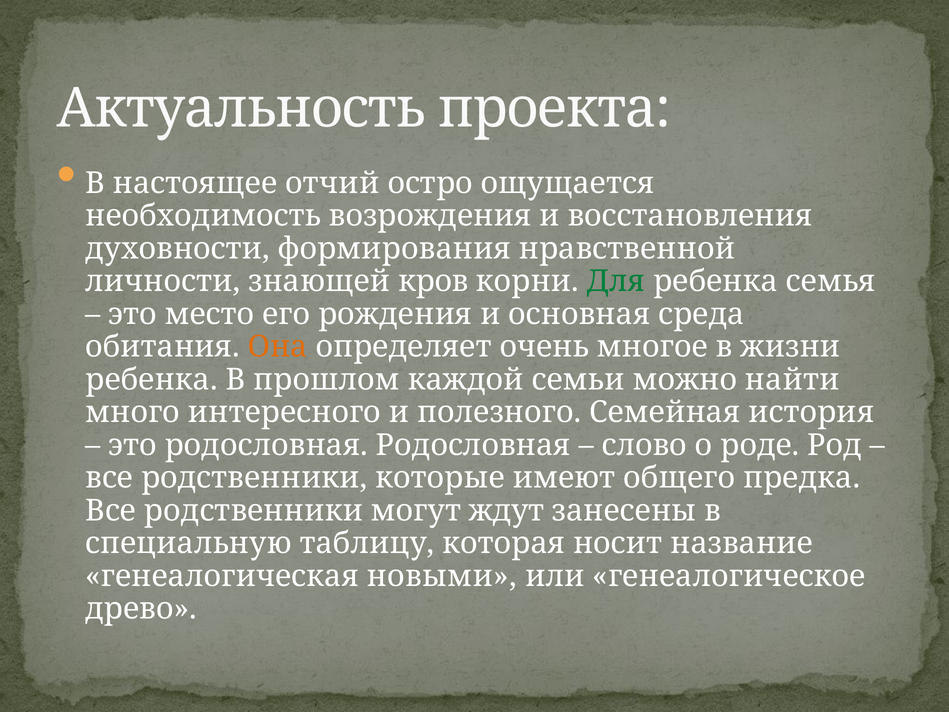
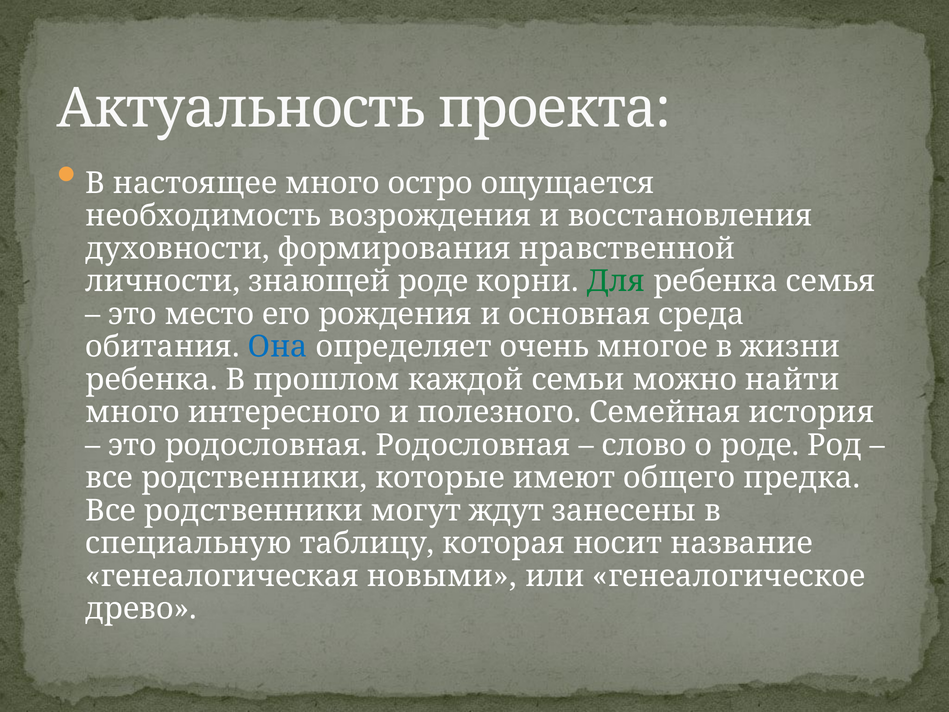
настоящее отчий: отчий -> много (332, 183)
знающей кров: кров -> роде (433, 281)
Она colour: orange -> blue (278, 347)
